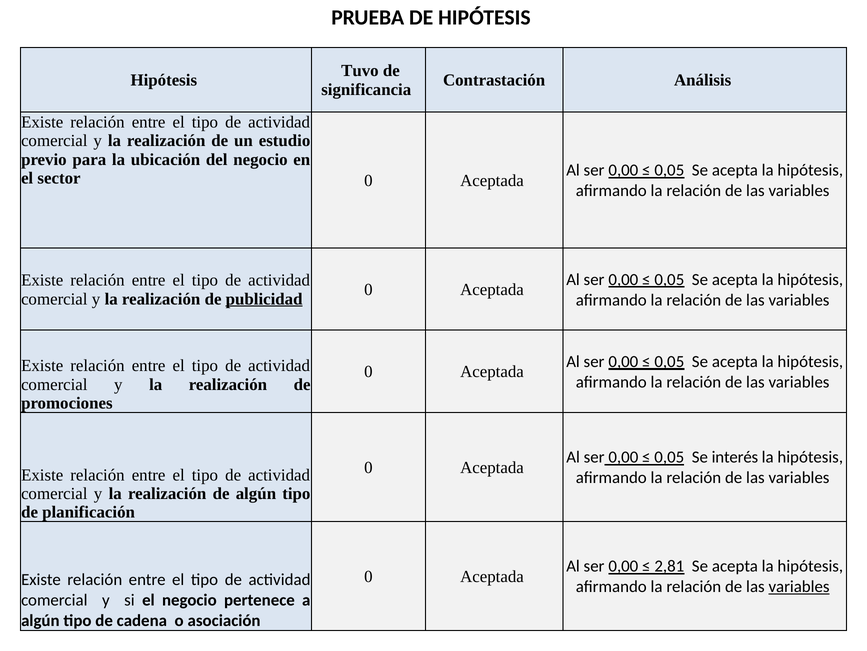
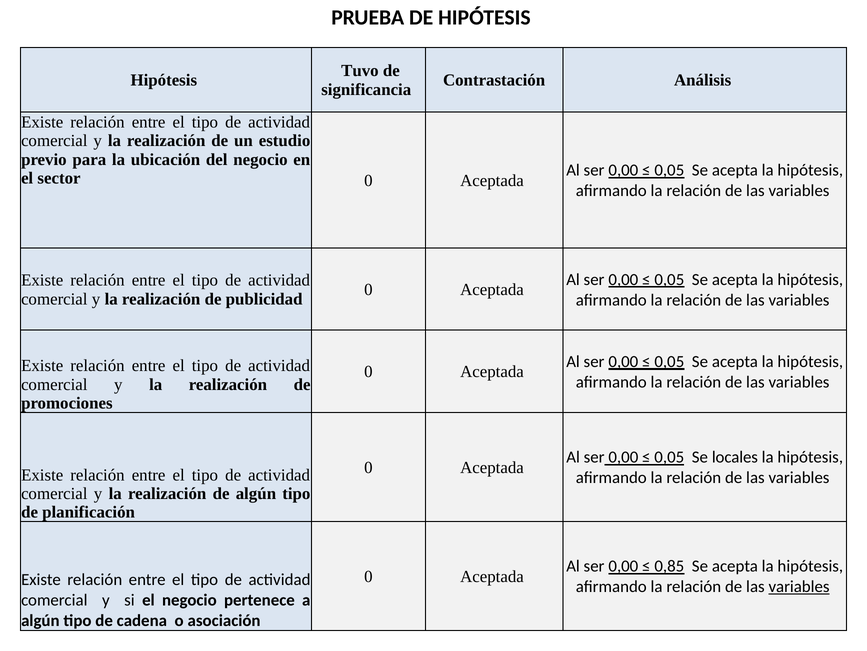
publicidad underline: present -> none (264, 299)
interés: interés -> locales (735, 457)
2,81: 2,81 -> 0,85 (669, 566)
